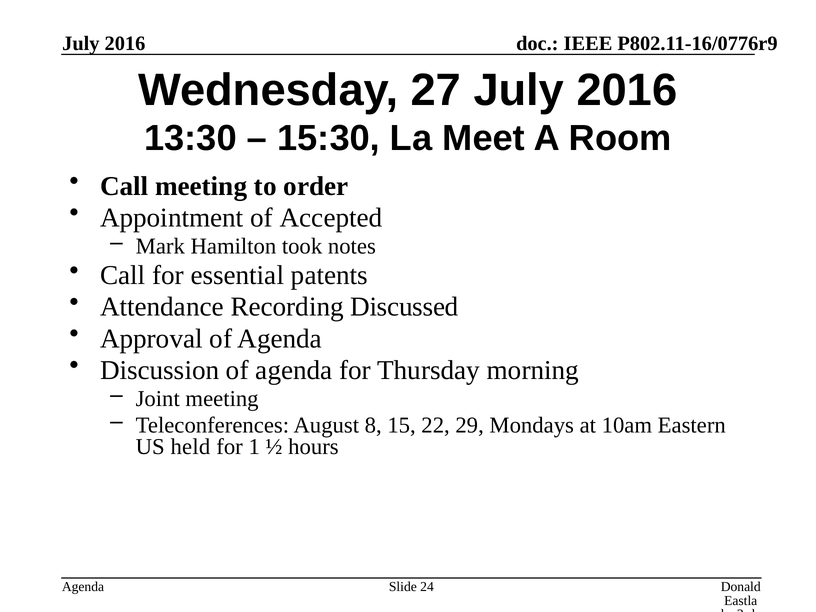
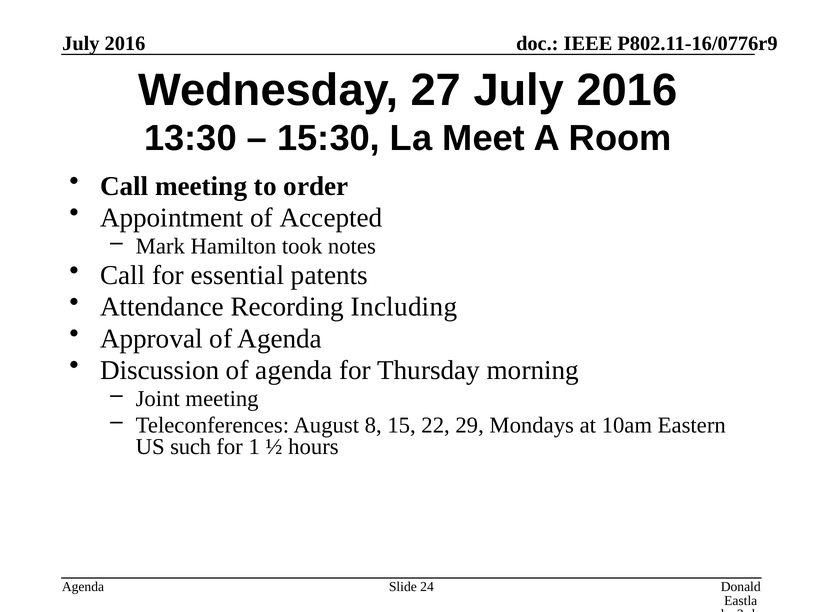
Discussed: Discussed -> Including (404, 307)
held: held -> such (191, 447)
